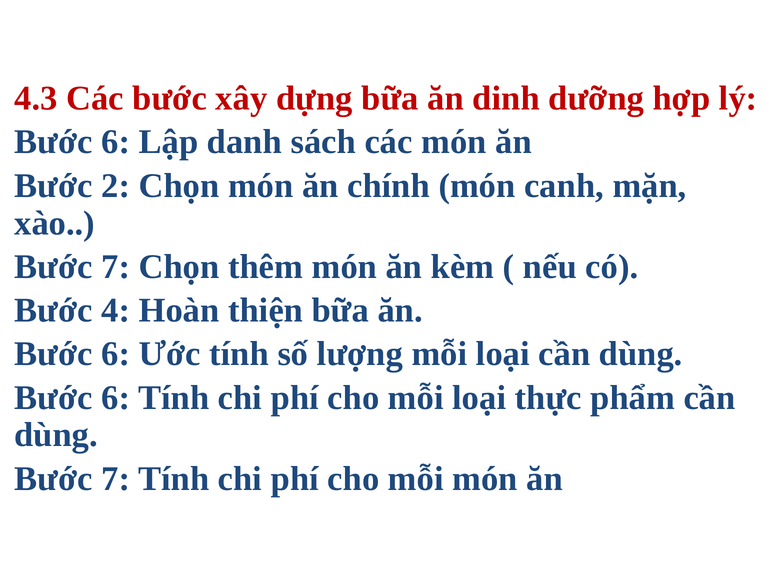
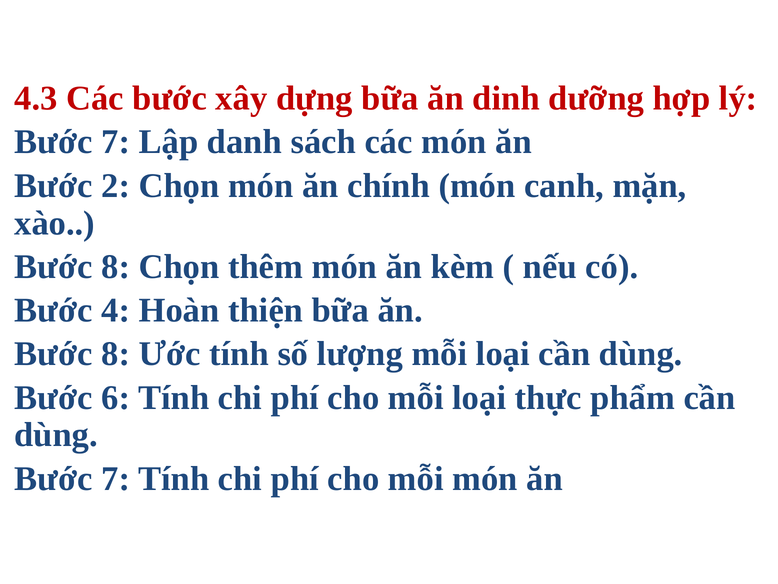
6: 6 -> 7 (116, 142)
7: 7 -> 8 (116, 266)
6: 6 -> 8 (116, 354)
